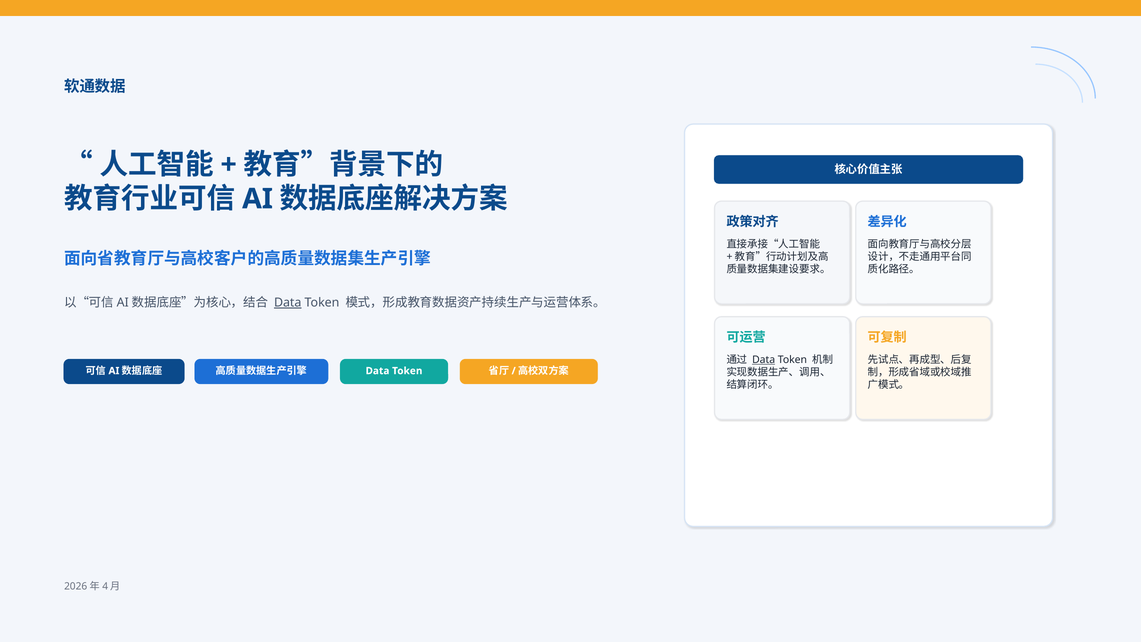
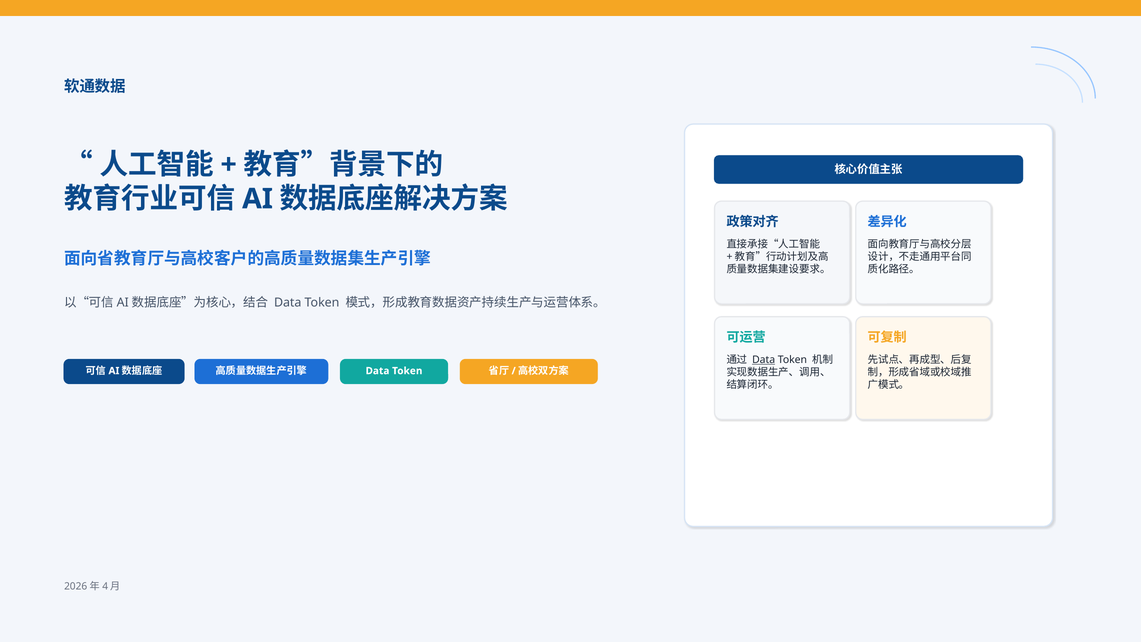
Data underline: present -> none (288, 303)
